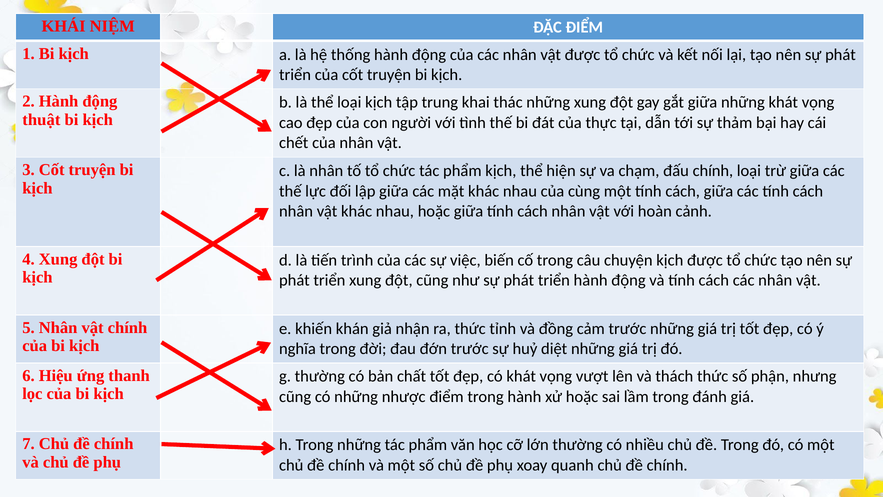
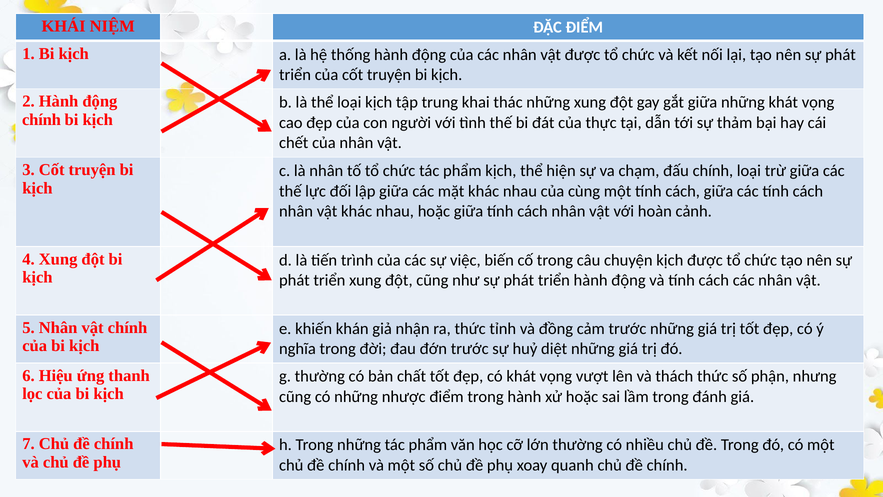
thuật: thuật -> chính (41, 120)
